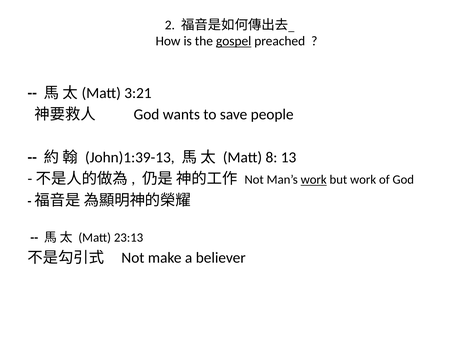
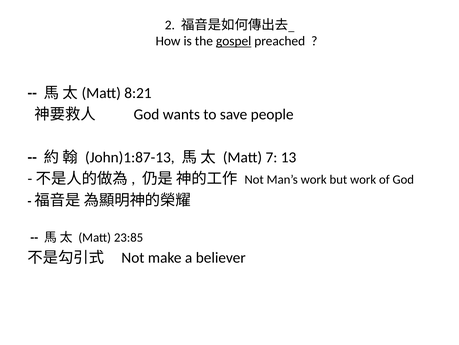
3:21: 3:21 -> 8:21 (138, 93)
John)1:39-13: John)1:39-13 -> John)1:87-13 (130, 157)
8: 8 -> 7 (271, 157)
work underline: present -> none (314, 179)
23:13: 23:13 -> 23:85 (129, 237)
